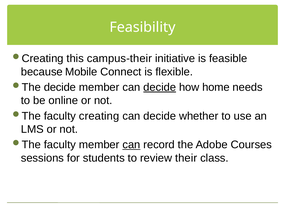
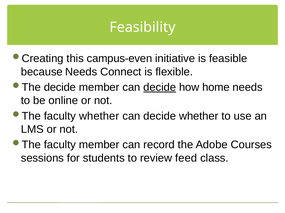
campus-their: campus-their -> campus-even (119, 59)
because Mobile: Mobile -> Needs (81, 72)
faculty creating: creating -> whether (99, 116)
can underline: present -> none (131, 145)
their: their -> feed (186, 159)
